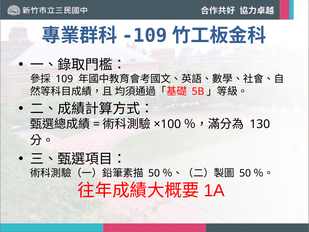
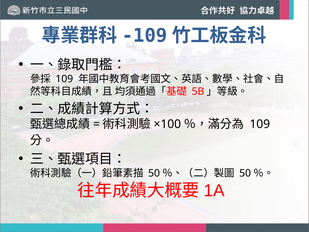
130: 130 -> 109 (260, 124)
